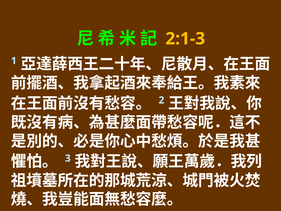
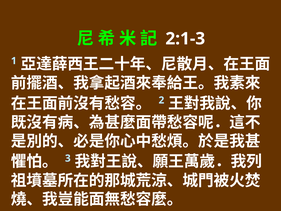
2:1-3 colour: yellow -> white (185, 39)
